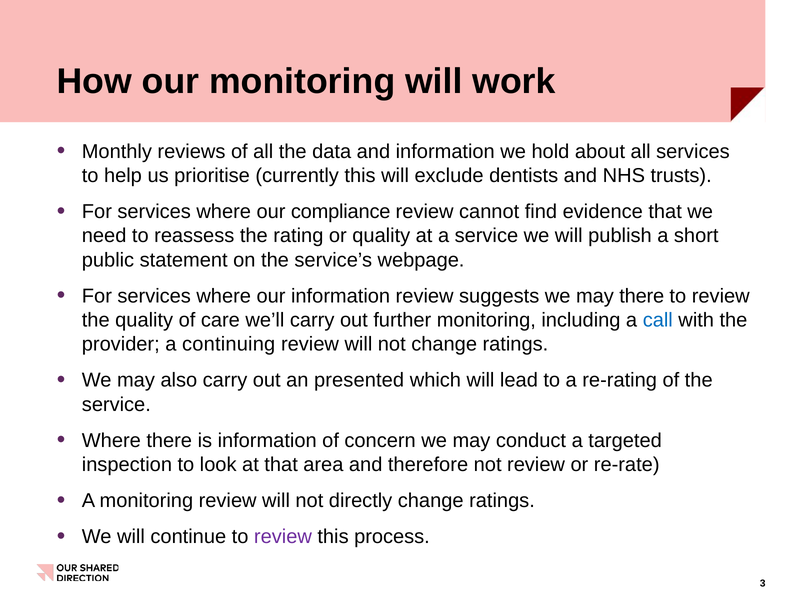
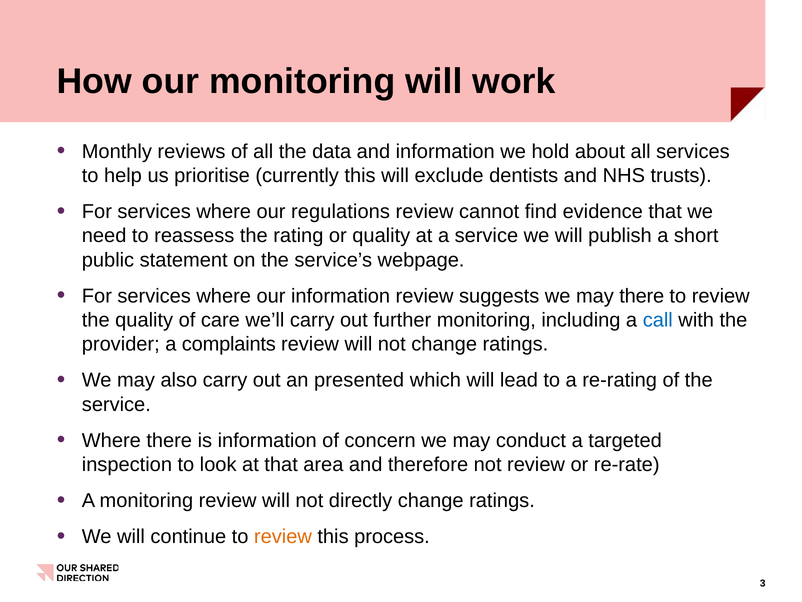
compliance: compliance -> regulations (341, 212)
continuing: continuing -> complaints (229, 344)
review colour: purple -> orange (283, 536)
